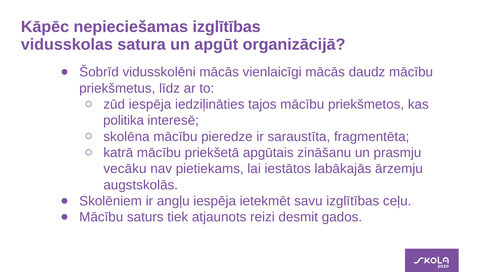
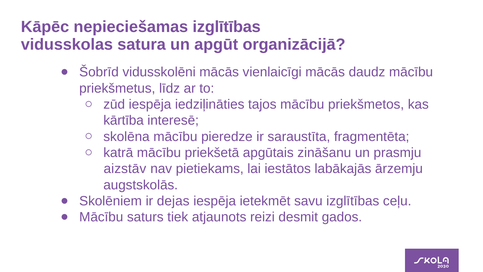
politika: politika -> kārtība (124, 120)
vecāku: vecāku -> aizstāv (125, 169)
angļu: angļu -> dejas (173, 201)
